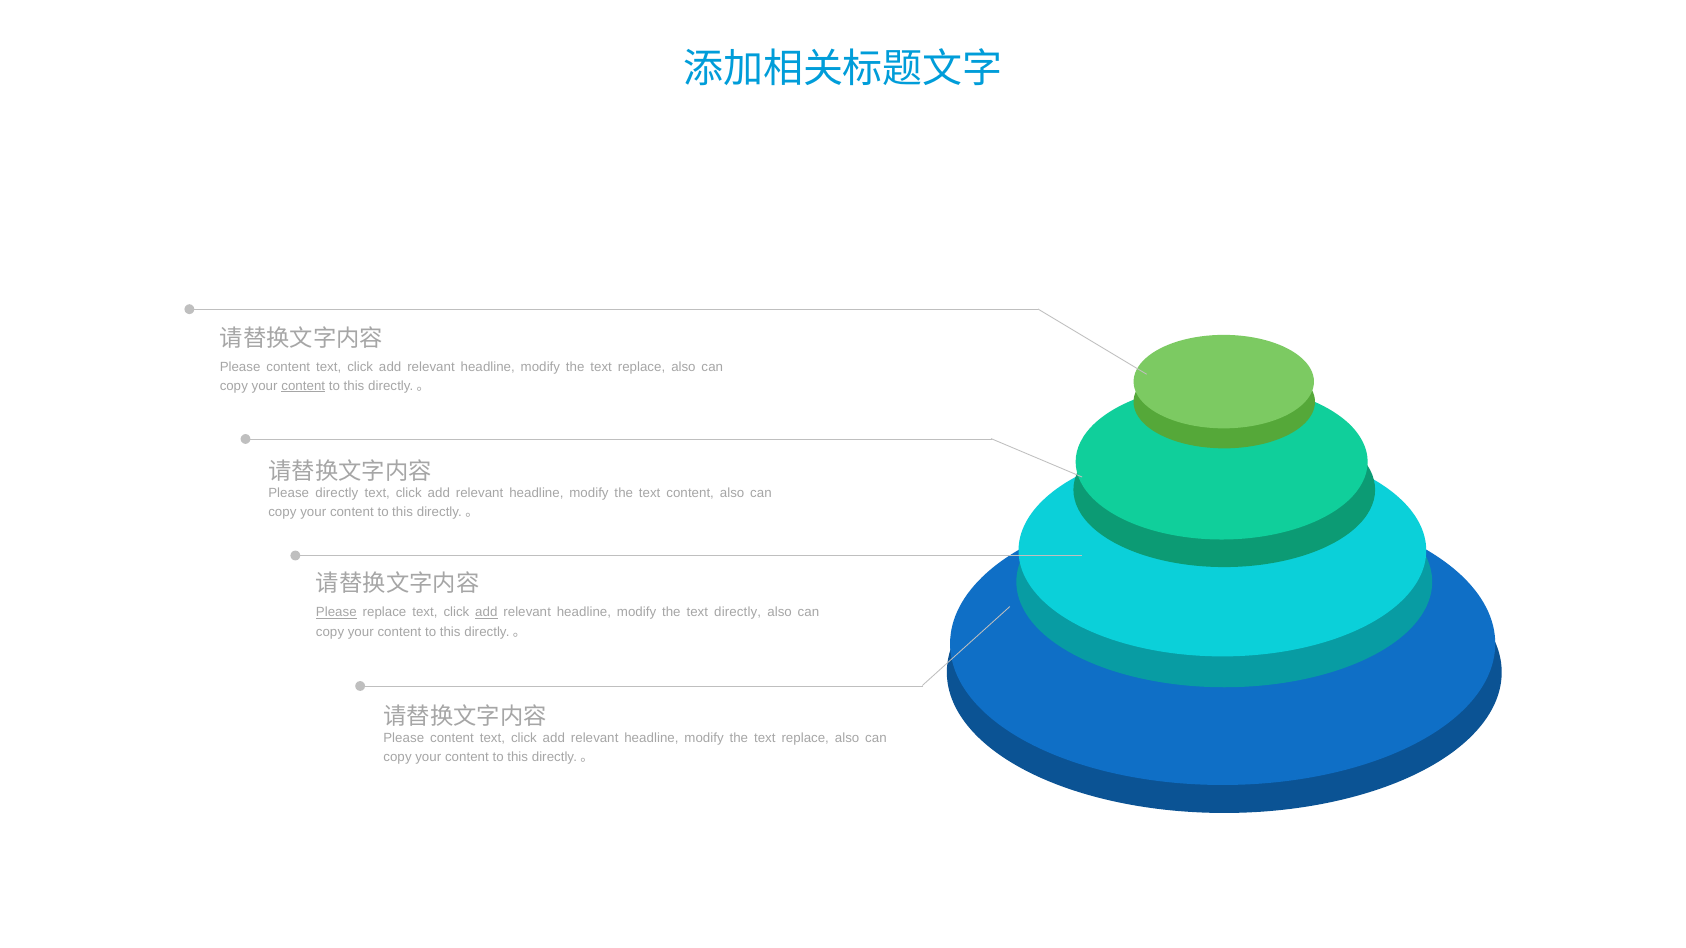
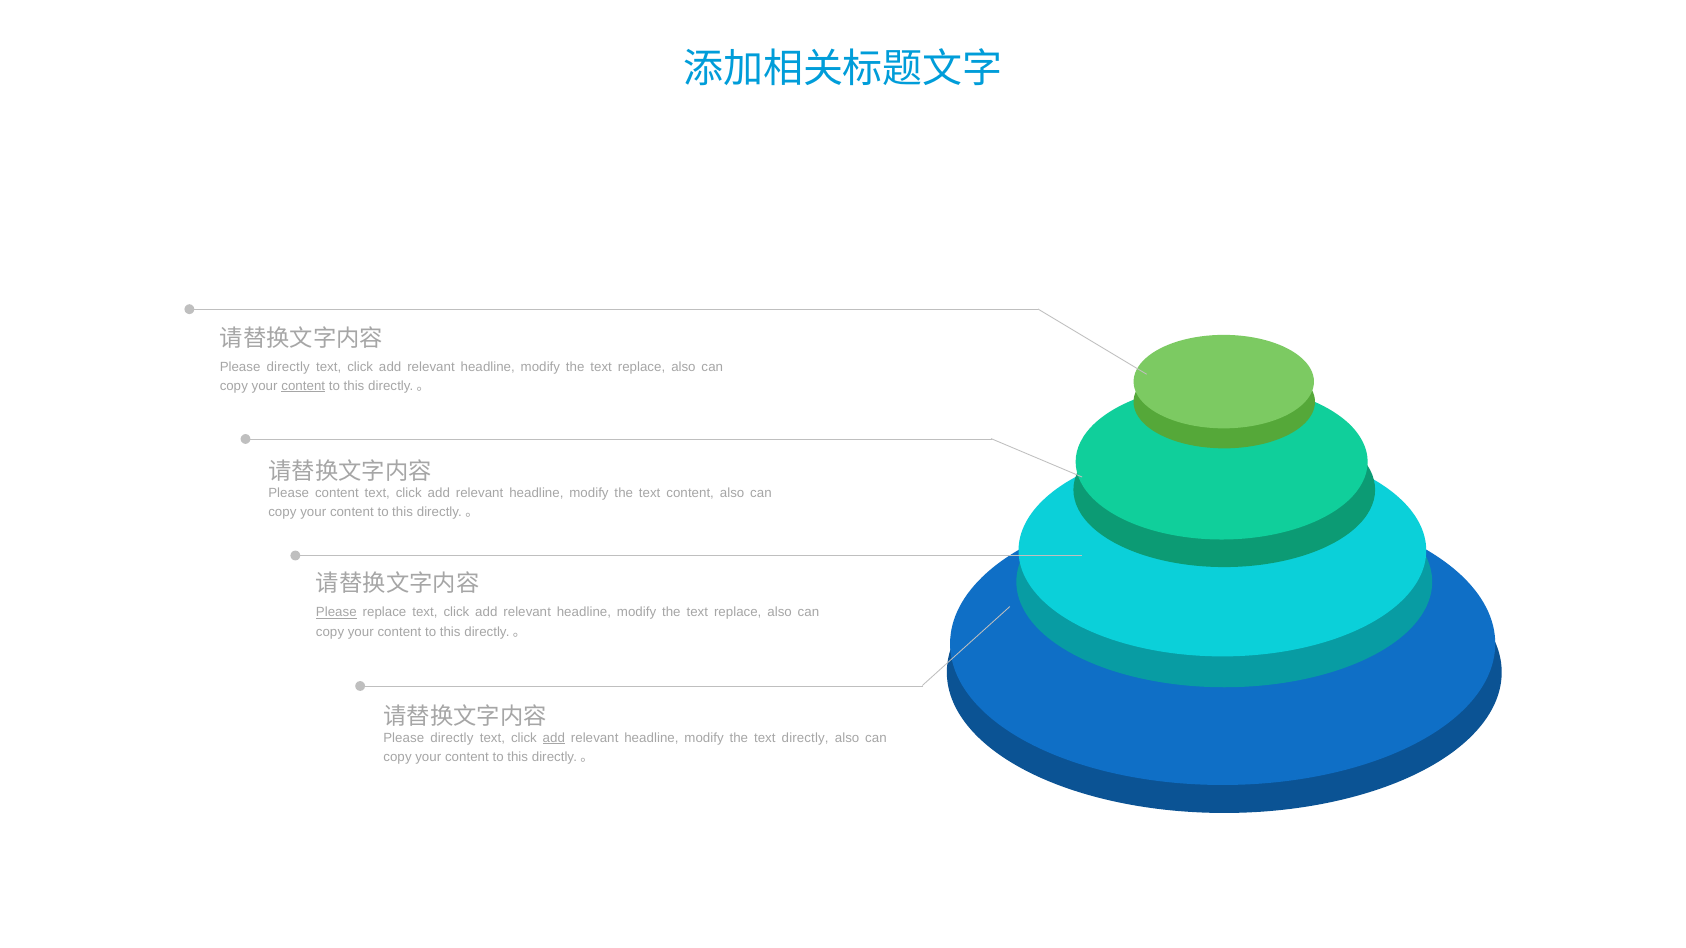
content: content -> directly (288, 367)
Please directly: directly -> content (337, 493)
add underline: present -> none (486, 613)
directly: directly -> replace (738, 613)
content: content -> directly (452, 738)
add underline: none -> present (554, 738)
replace: replace -> directly (805, 738)
